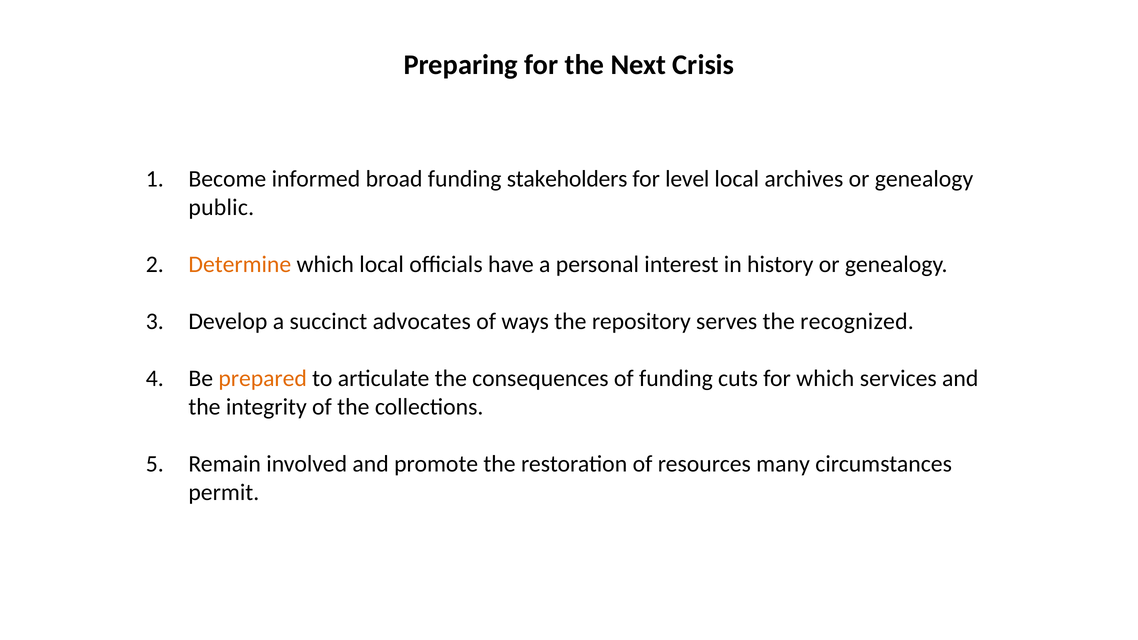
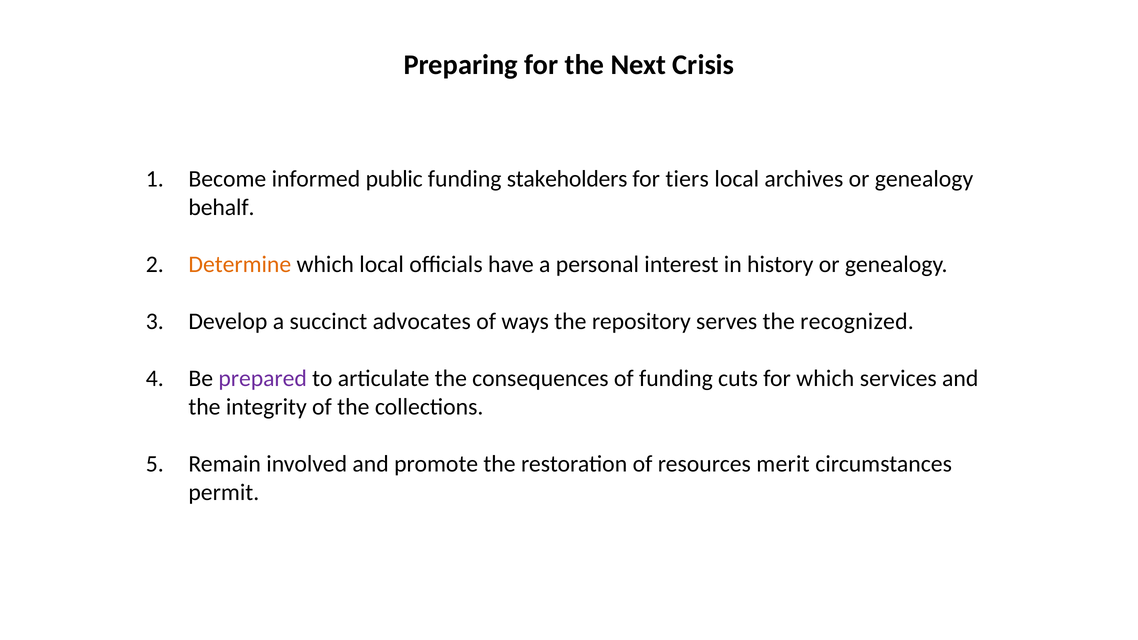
broad: broad -> public (394, 179)
level: level -> tiers (687, 179)
public: public -> behalf (221, 208)
prepared colour: orange -> purple (263, 378)
many: many -> merit (783, 464)
